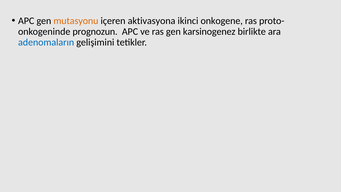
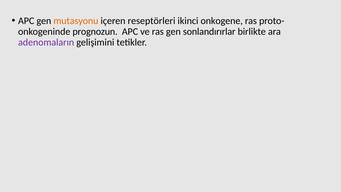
aktivasyona: aktivasyona -> reseptörleri (152, 21)
karsinogenez: karsinogenez -> sonlandırırlar (209, 31)
adenomaların colour: blue -> purple (46, 42)
